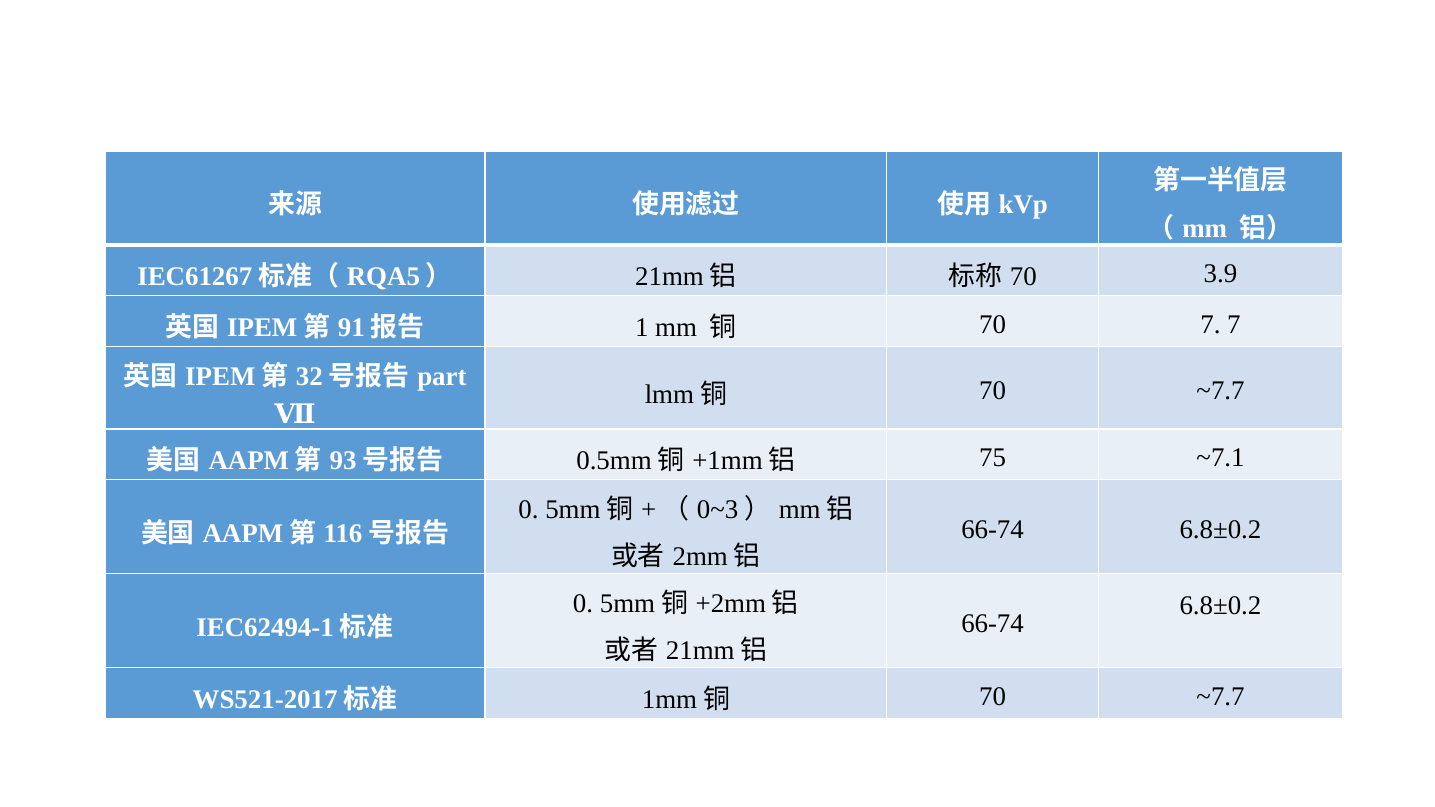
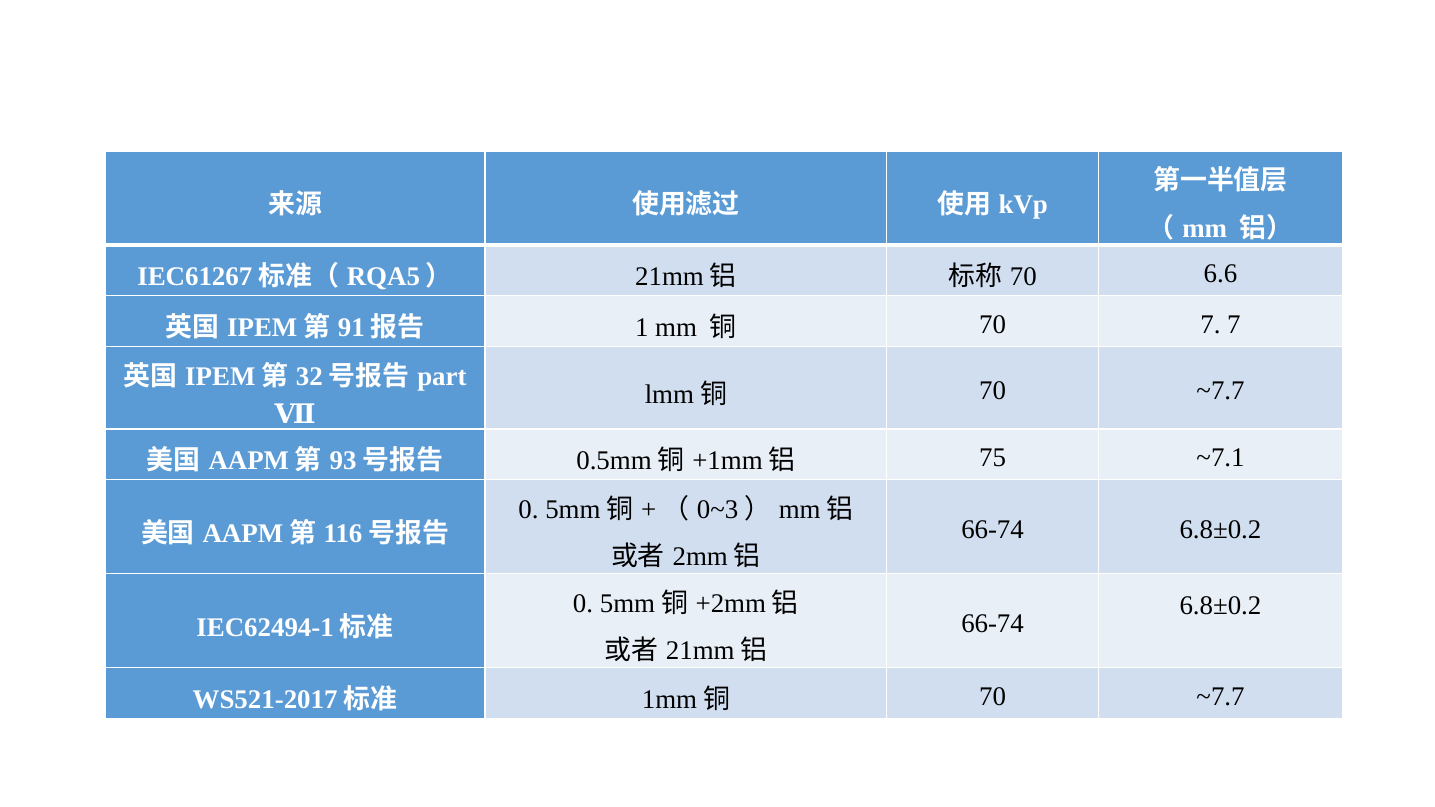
3.9: 3.9 -> 6.6 (1221, 274)
